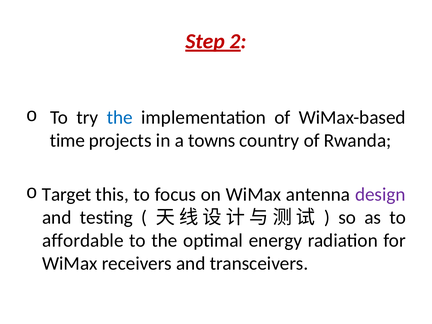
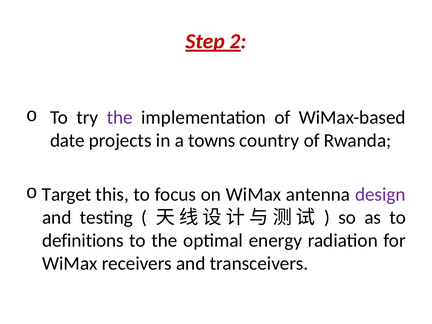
the colour: blue -> purple (120, 118)
time: time -> date (67, 141)
affordable: affordable -> definitions (83, 240)
